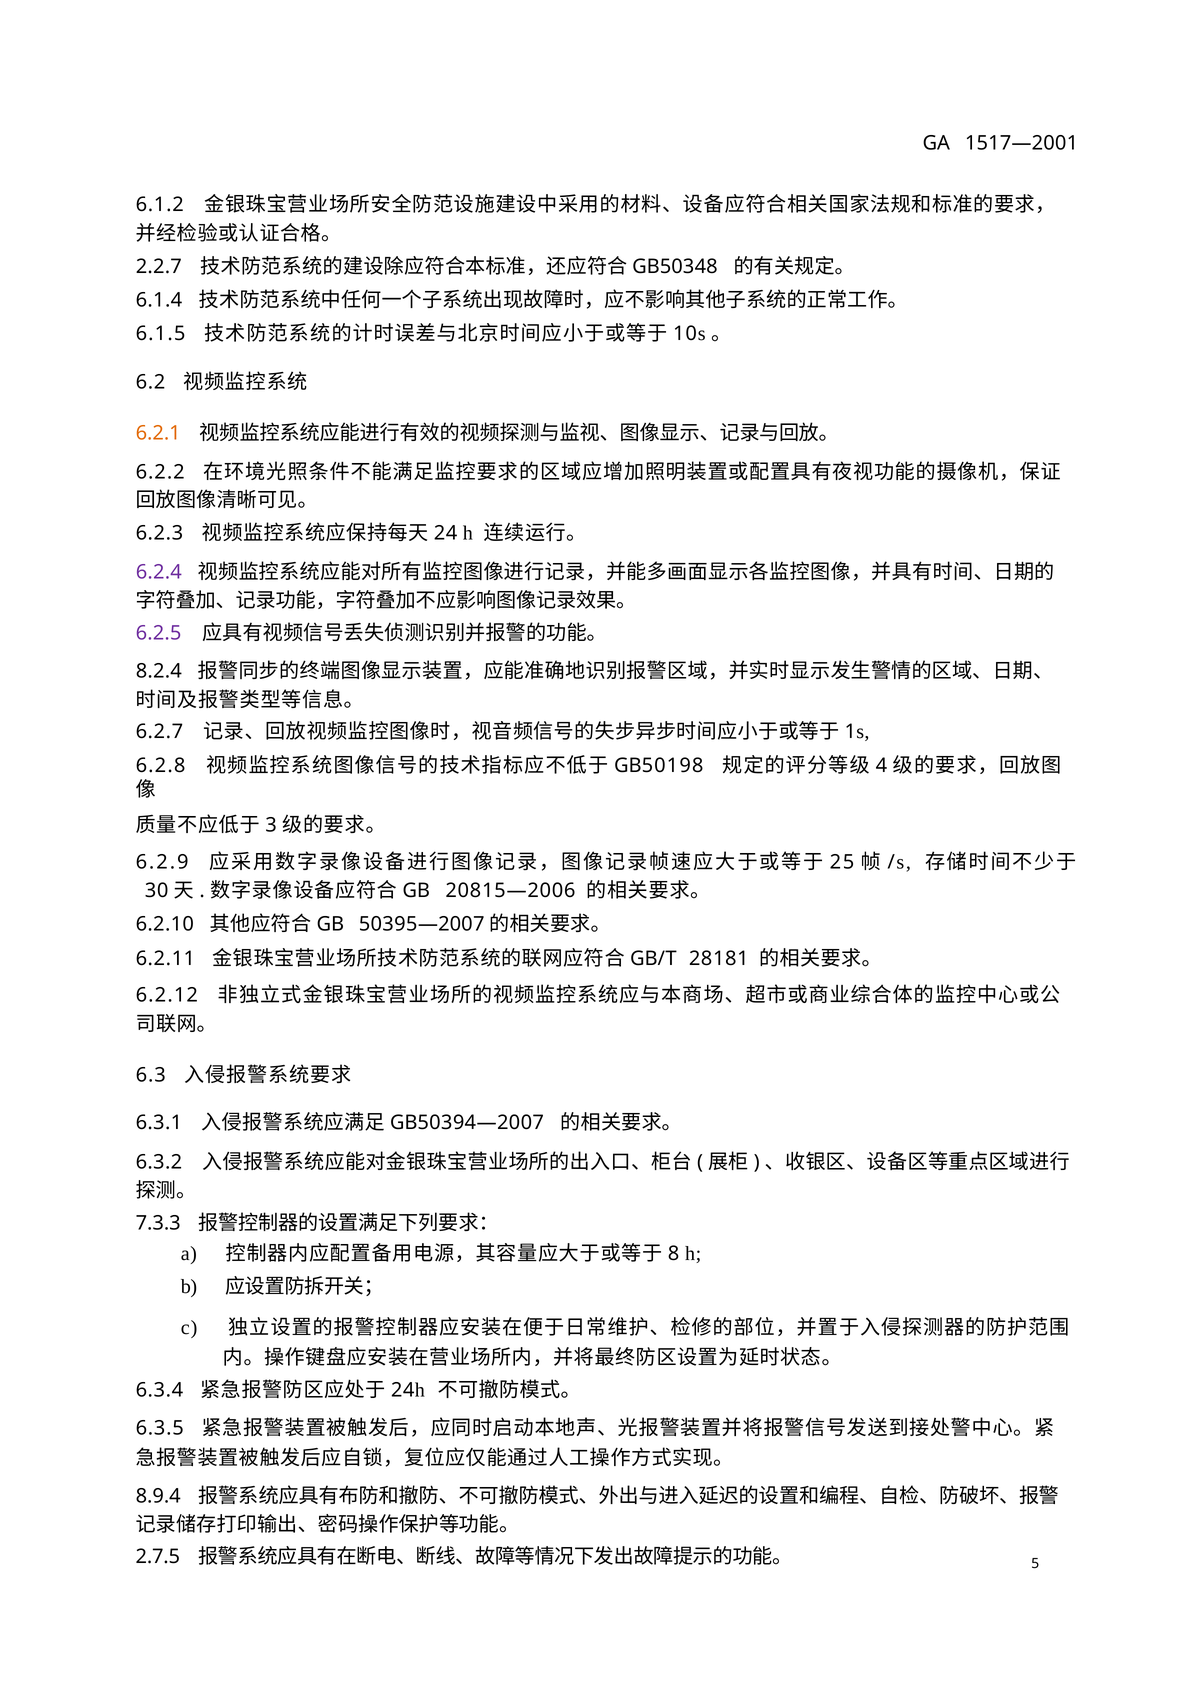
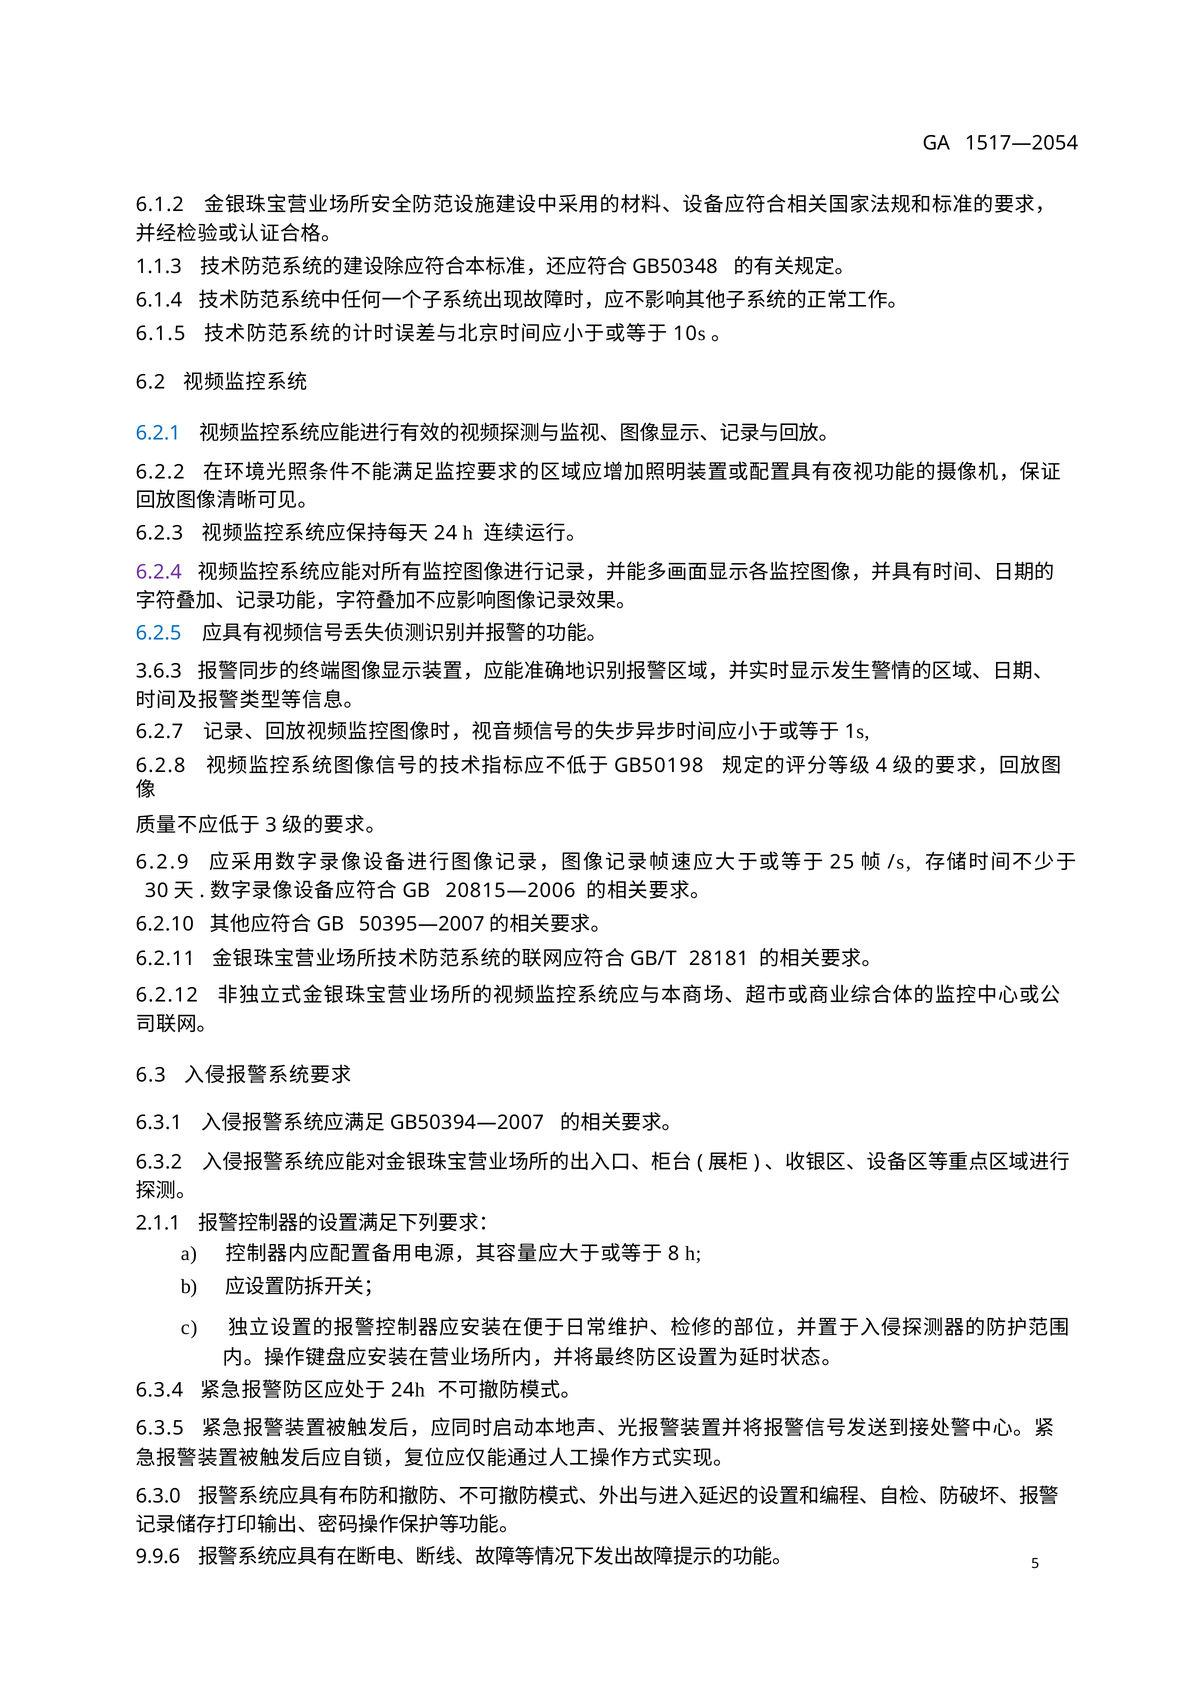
1517—2001: 1517—2001 -> 1517—2054 (1022, 143)
2.2.7: 2.2.7 -> 1.1.3 (159, 267)
6.2.1 colour: orange -> blue (158, 433)
6.2.5 colour: purple -> blue (159, 633)
8.2.4: 8.2.4 -> 3.6.3 (159, 671)
7.3.3: 7.3.3 -> 2.1.1 (158, 1223)
8.9.4: 8.9.4 -> 6.3.0 (158, 1496)
2.7.5: 2.7.5 -> 9.9.6 (158, 1557)
